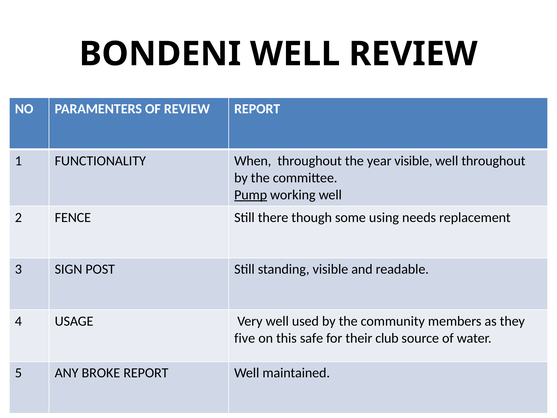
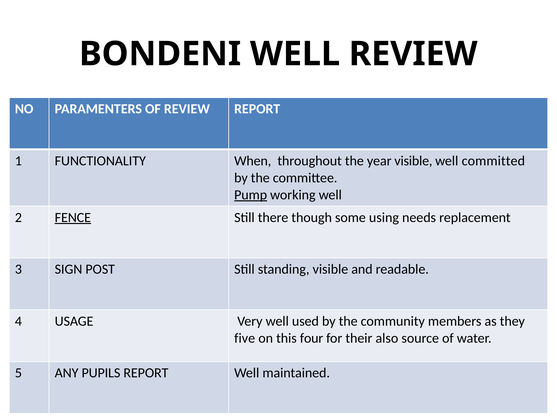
well throughout: throughout -> committed (493, 161)
FENCE underline: none -> present (73, 217)
safe: safe -> four (312, 338)
club: club -> also (387, 338)
BROKE: BROKE -> PUPILS (101, 373)
